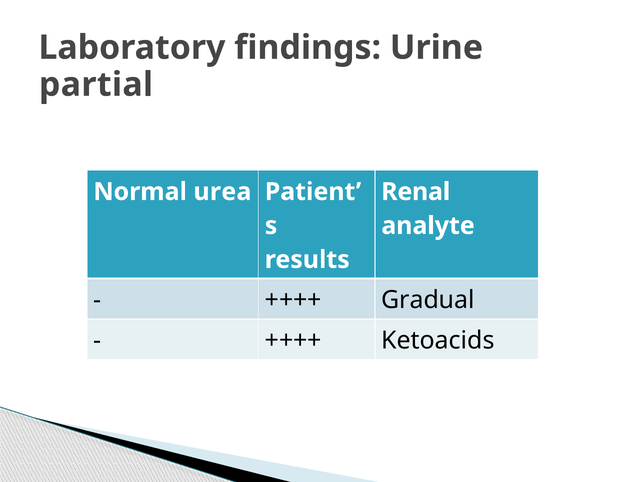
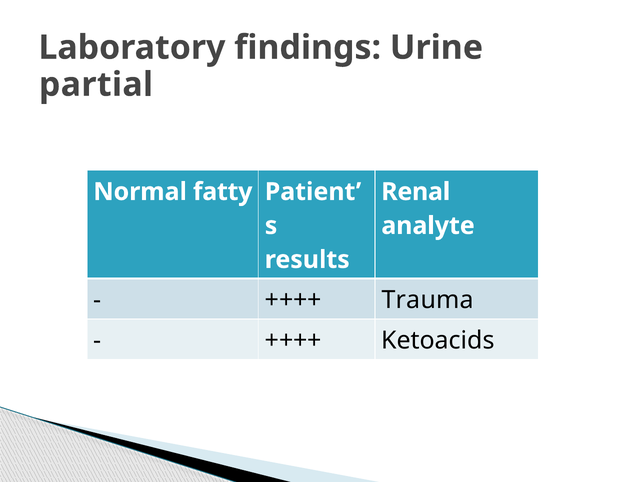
urea: urea -> fatty (223, 192)
Gradual: Gradual -> Trauma (428, 300)
